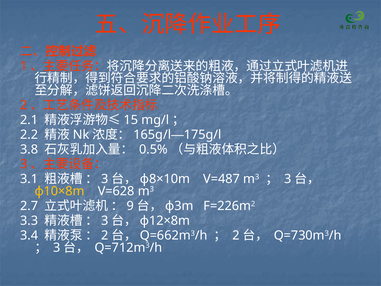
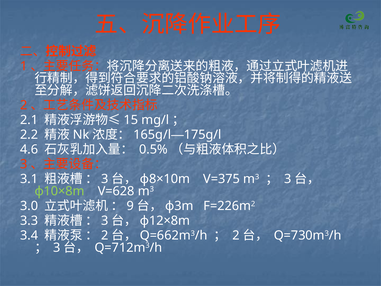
3.8: 3.8 -> 4.6 (29, 149)
V=487: V=487 -> V=375 (221, 179)
φ10×8m colour: yellow -> light green (60, 191)
2.7: 2.7 -> 3.0 (29, 206)
